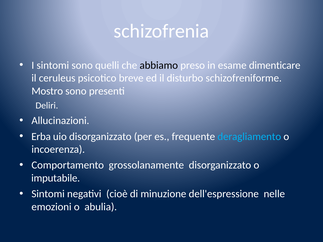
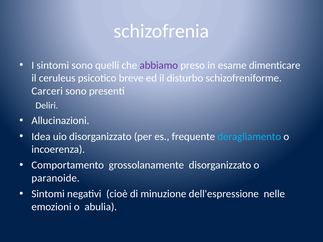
abbiamo colour: black -> purple (159, 65)
Mostro: Mostro -> Carceri (47, 91)
Erba: Erba -> Idea (41, 137)
imputabile: imputabile -> paranoide (56, 178)
